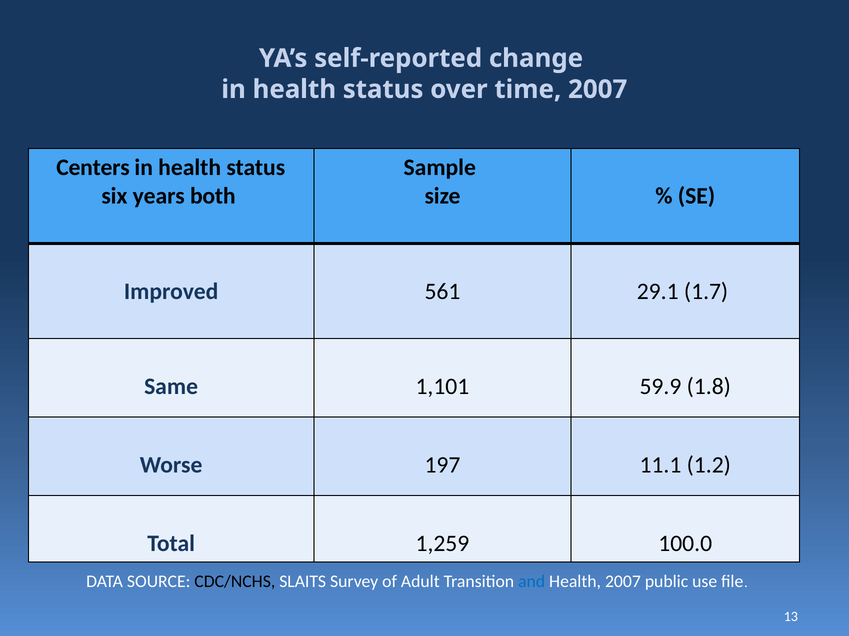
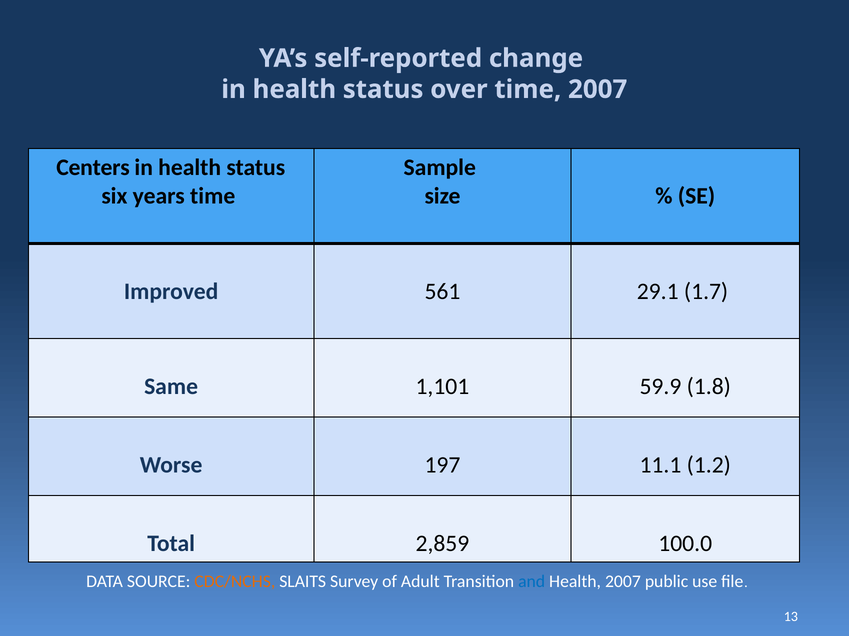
years both: both -> time (213, 196)
1,259: 1,259 -> 2,859 (442, 544)
CDC/NCHS colour: black -> orange (235, 582)
